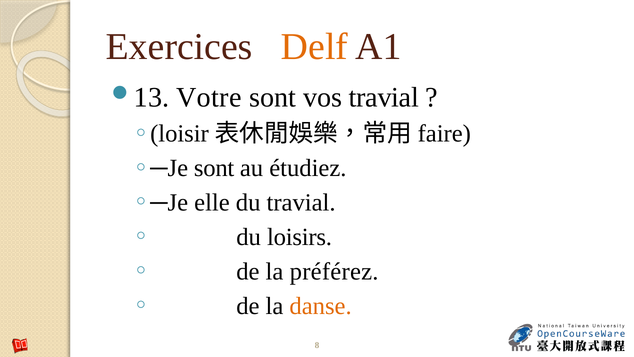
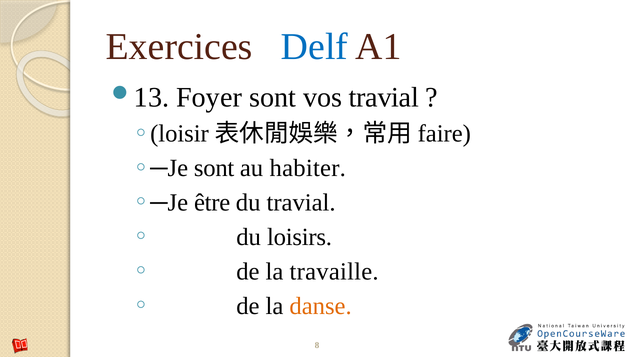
Delf colour: orange -> blue (315, 47)
Votre: Votre -> Foyer (209, 97)
étudiez: étudiez -> habiter (308, 168)
elle: elle -> être (212, 202)
préférez: préférez -> travaille (334, 271)
